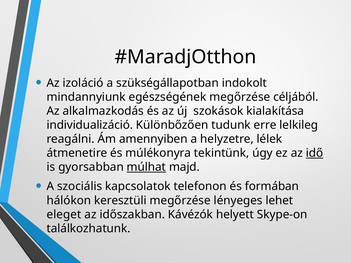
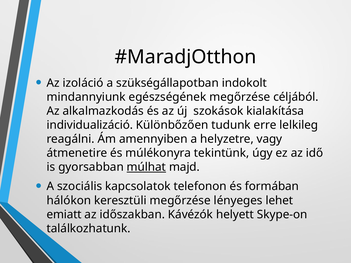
lélek: lélek -> vagy (269, 139)
idő underline: present -> none (315, 153)
eleget: eleget -> emiatt (64, 215)
